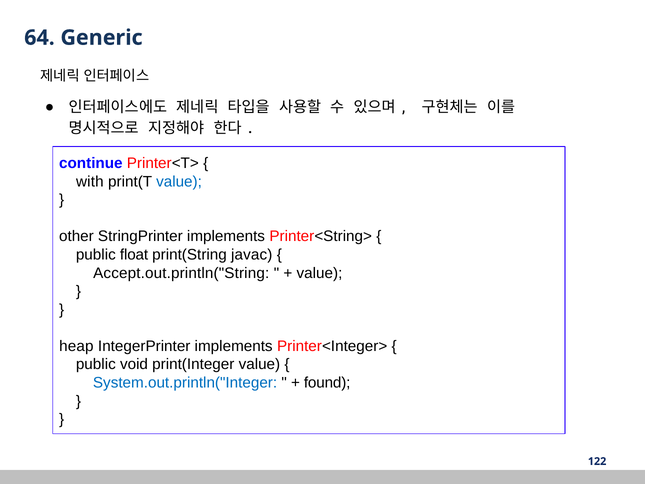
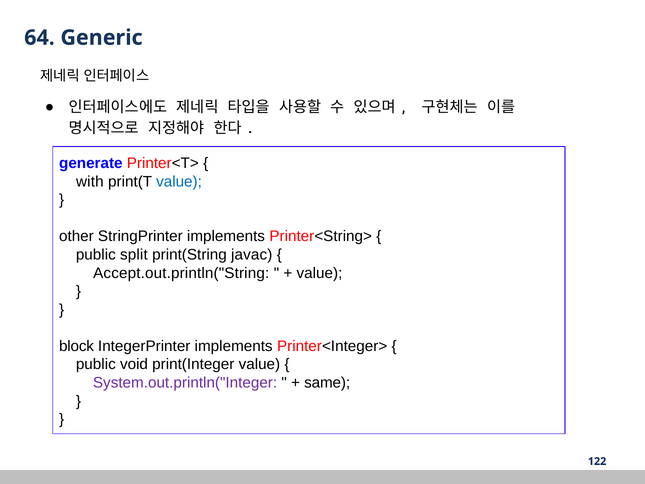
continue: continue -> generate (91, 163)
float: float -> split (134, 255)
heap: heap -> block (77, 346)
System.out.println("Integer colour: blue -> purple (185, 383)
found: found -> same (327, 383)
